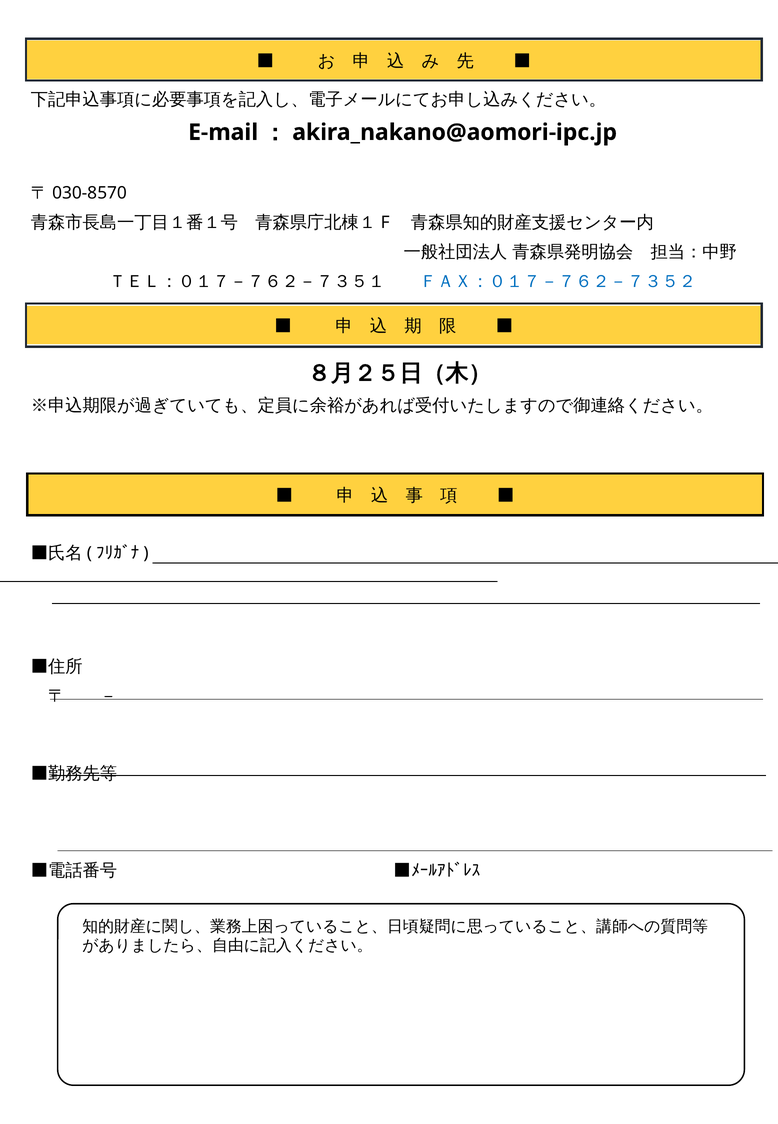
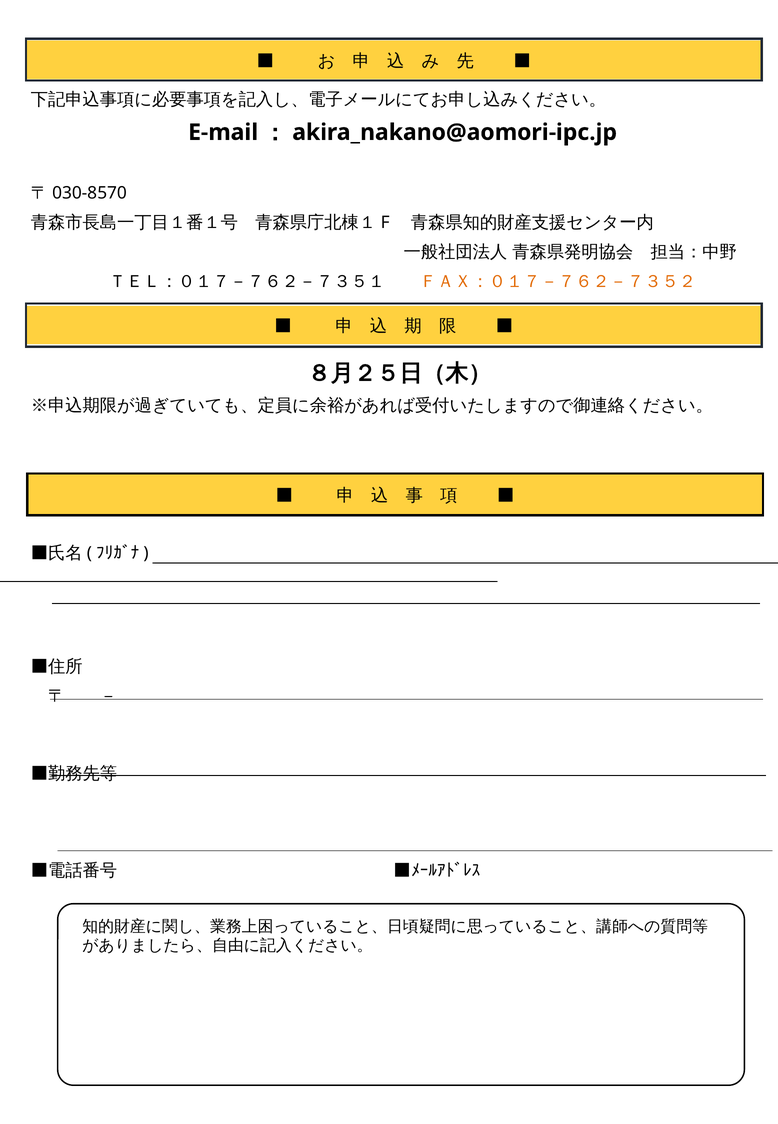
ＦＡＸ：０１７－７６２－７３５２ colour: blue -> orange (558, 281)
